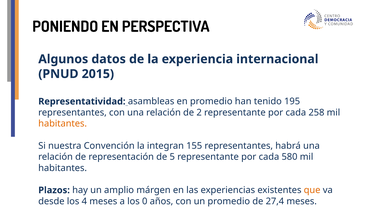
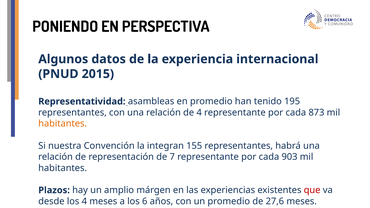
de 2: 2 -> 4 (199, 113)
258: 258 -> 873 (316, 113)
5: 5 -> 7 (172, 157)
580: 580 -> 903 (290, 157)
que colour: orange -> red (312, 190)
0: 0 -> 6 (145, 201)
27,4: 27,4 -> 27,6 (275, 201)
